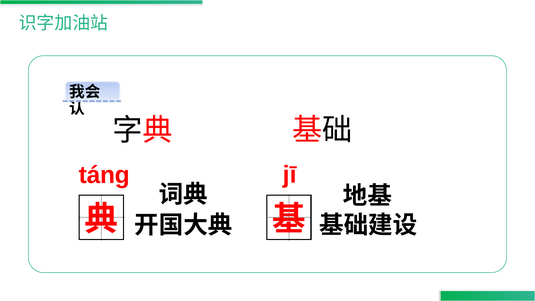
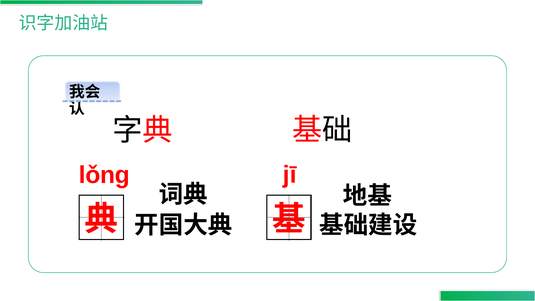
táng: táng -> lǒnɡ (104, 175)
